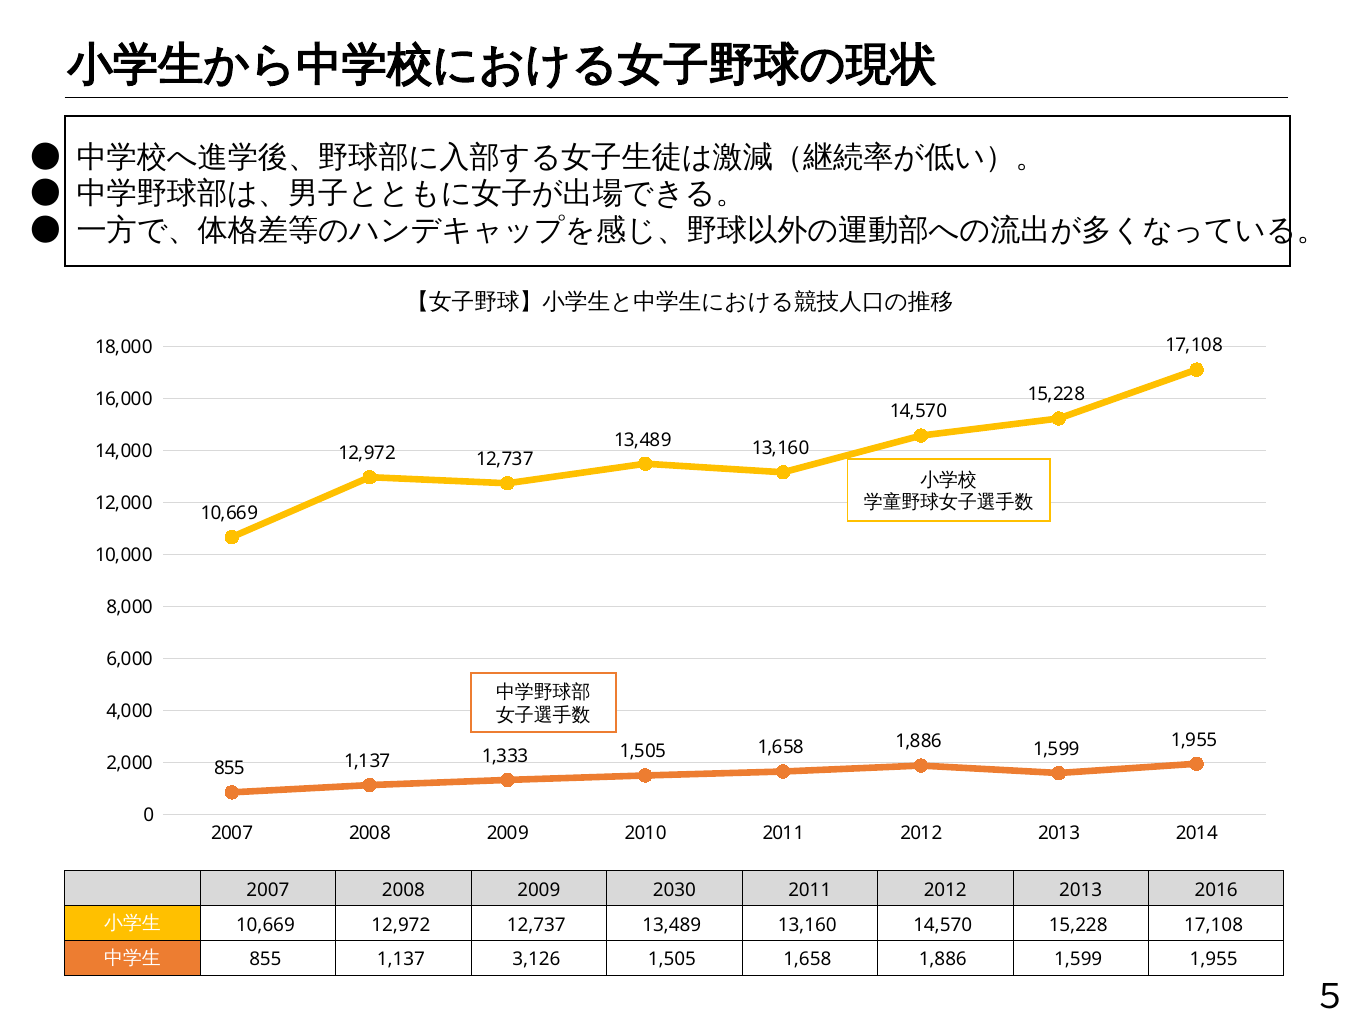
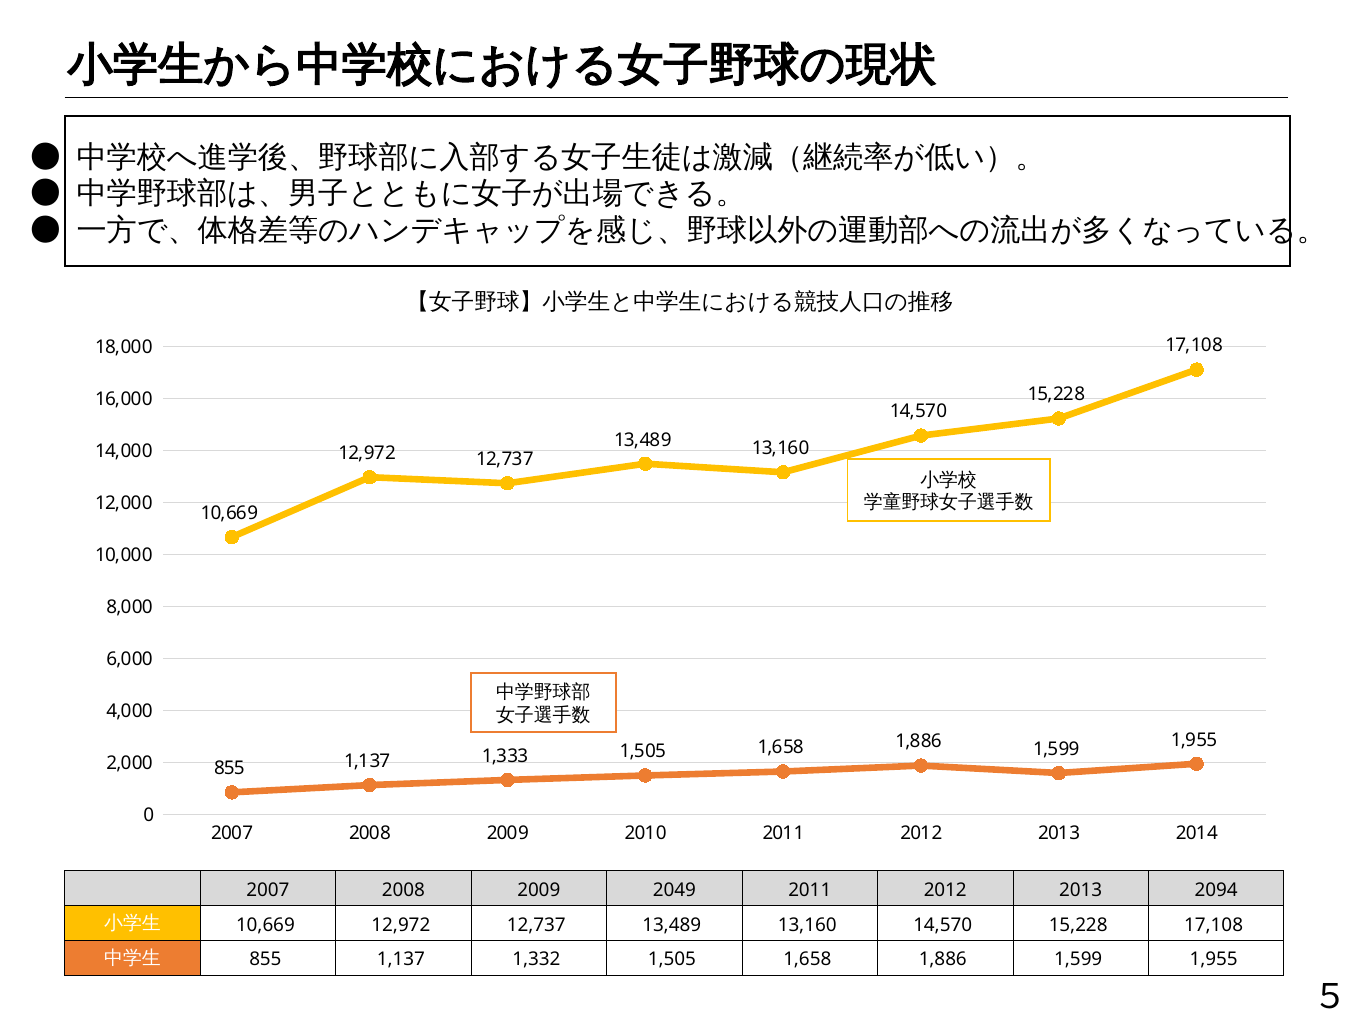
2030: 2030 -> 2049 (674, 890)
2016: 2016 -> 2094 (1216, 890)
3,126: 3,126 -> 1,332 (536, 959)
